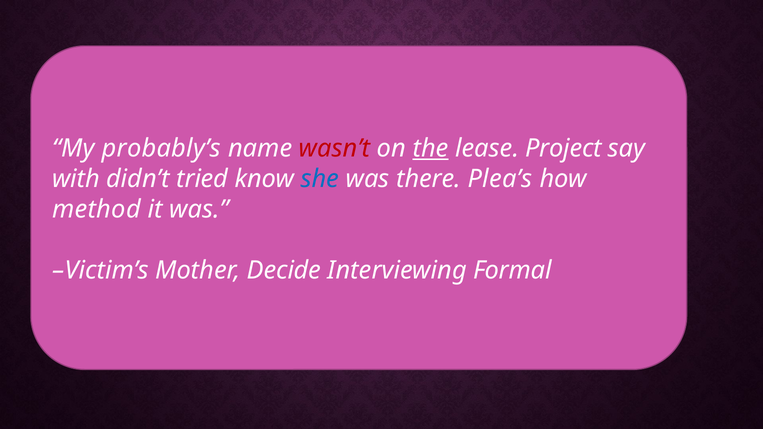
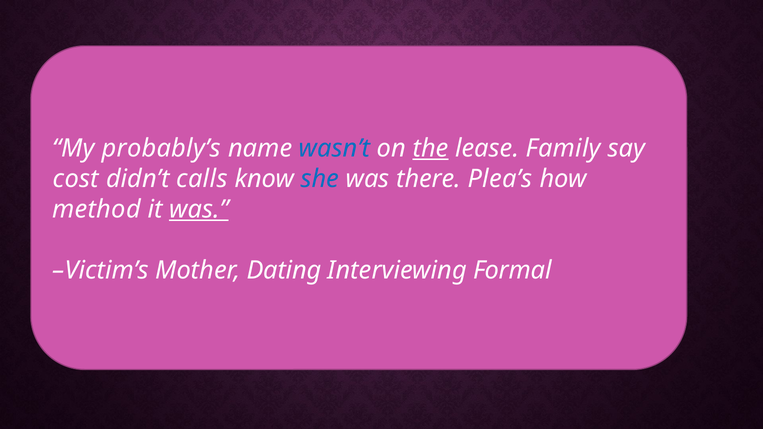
wasn’t colour: red -> blue (335, 149)
Project: Project -> Family (563, 149)
with: with -> cost (76, 179)
tried: tried -> calls (202, 179)
was underline: none -> present (199, 210)
Decide: Decide -> Dating (284, 271)
